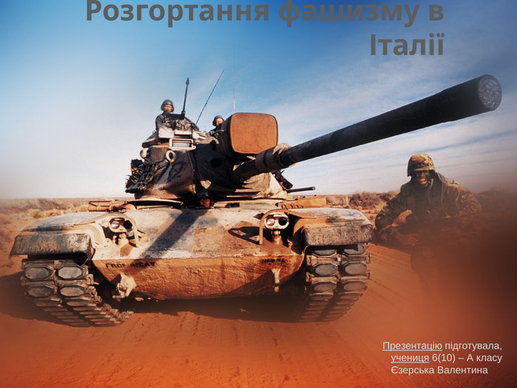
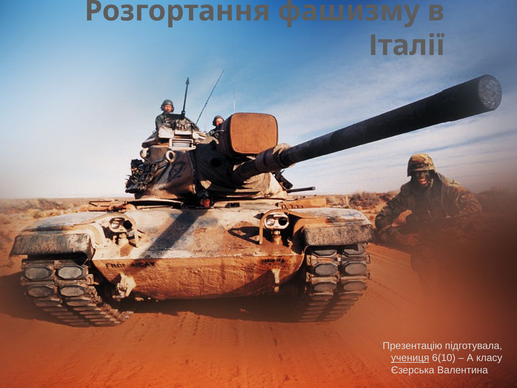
Презентацію underline: present -> none (412, 346)
